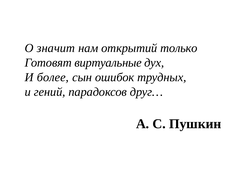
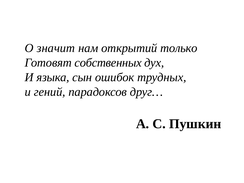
виртуальные: виртуальные -> собственных (108, 63)
более: более -> языка (53, 77)
